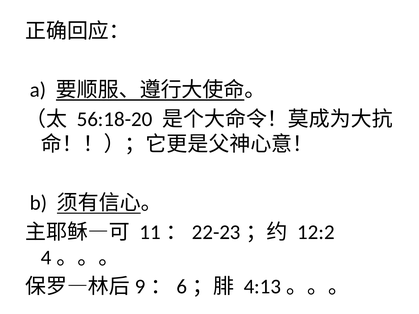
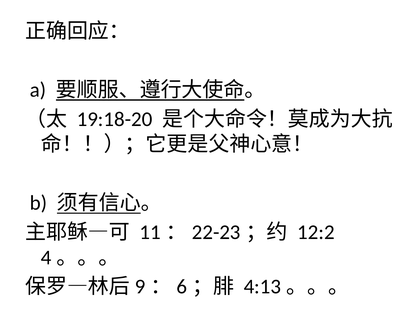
56:18-20: 56:18-20 -> 19:18-20 (115, 119)
